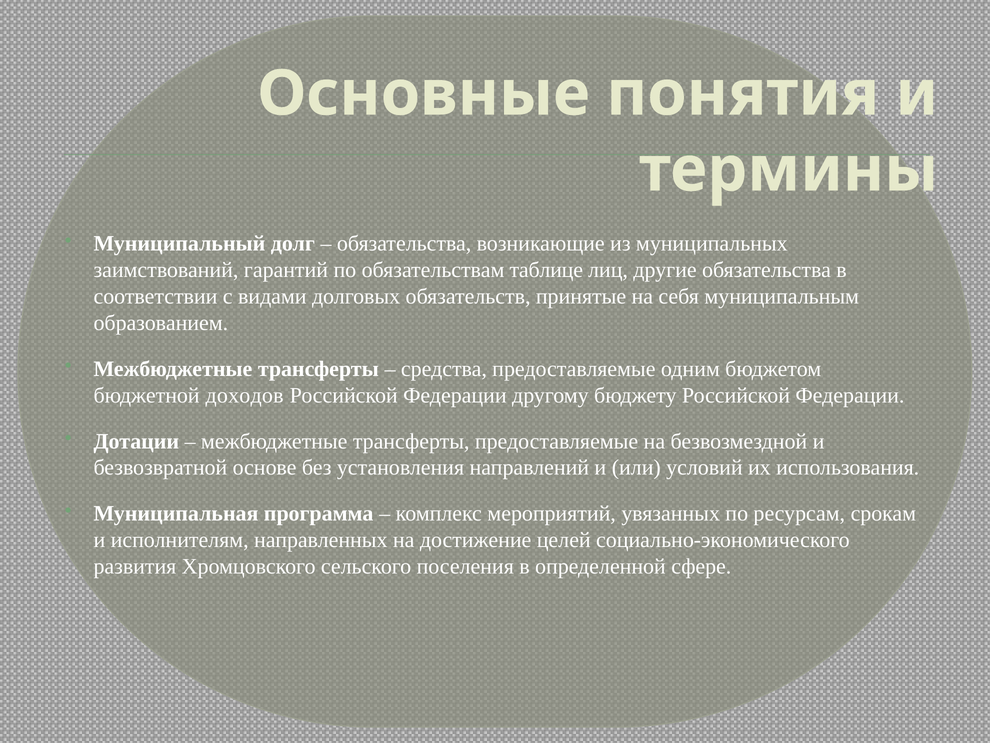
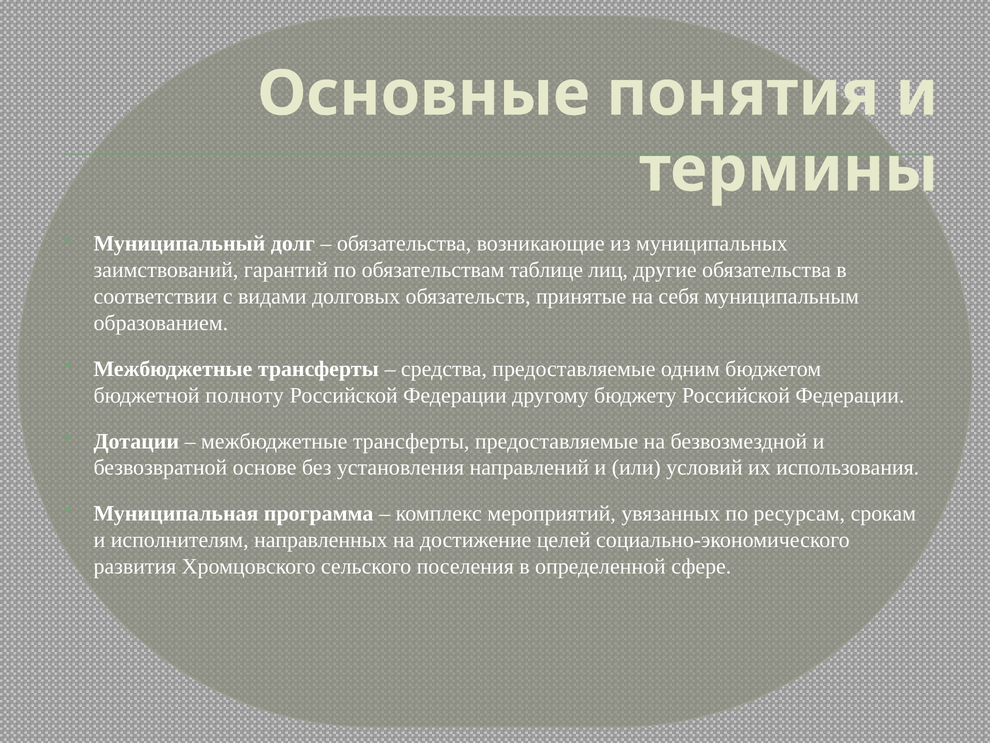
доходов: доходов -> полноту (245, 395)
